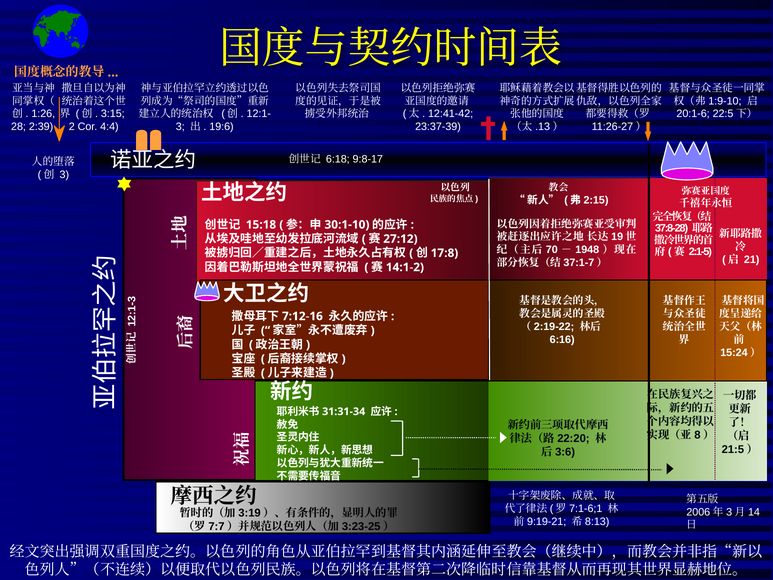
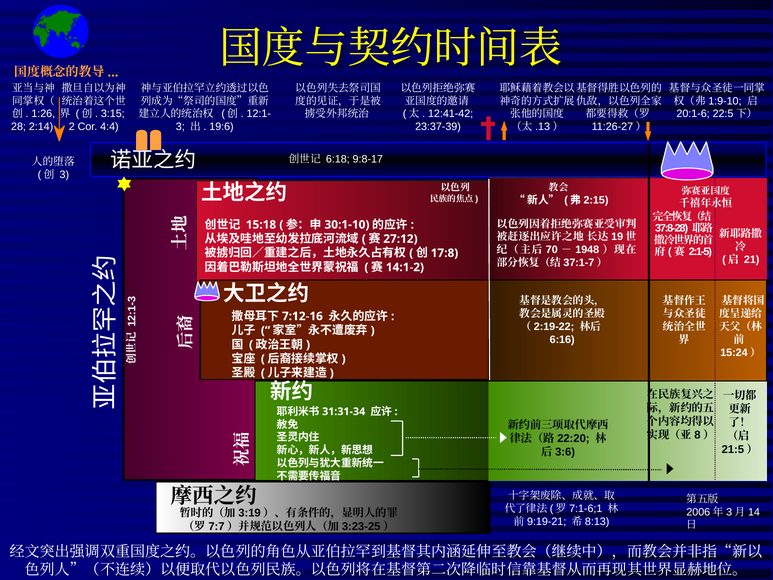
2:39: 2:39 -> 2:14 (41, 127)
